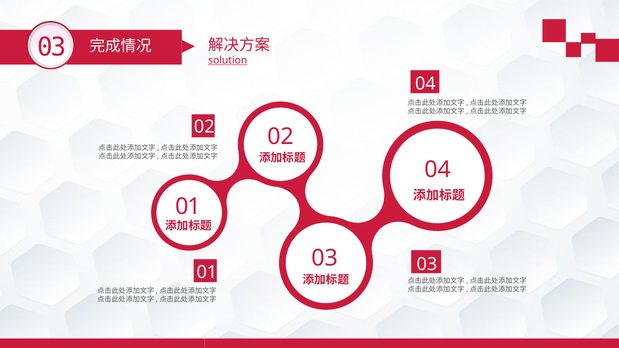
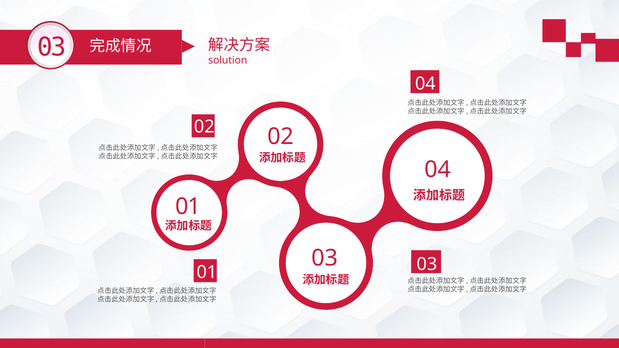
solution underline: present -> none (228, 60)
